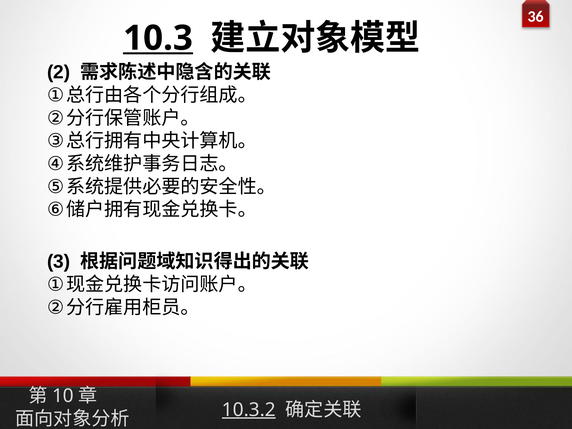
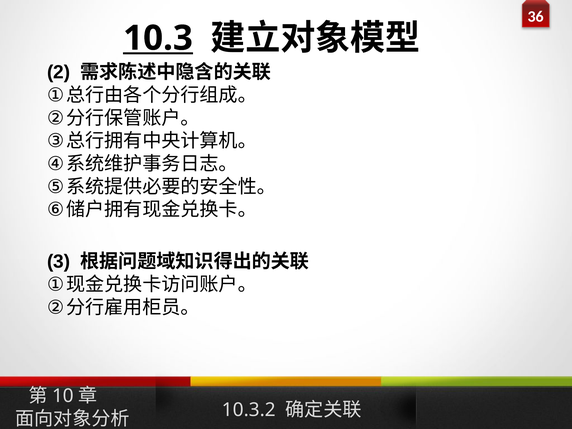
10.3.2 underline: present -> none (249, 410)
